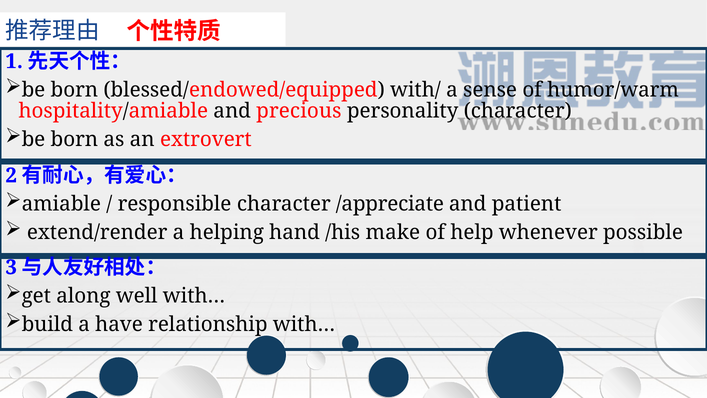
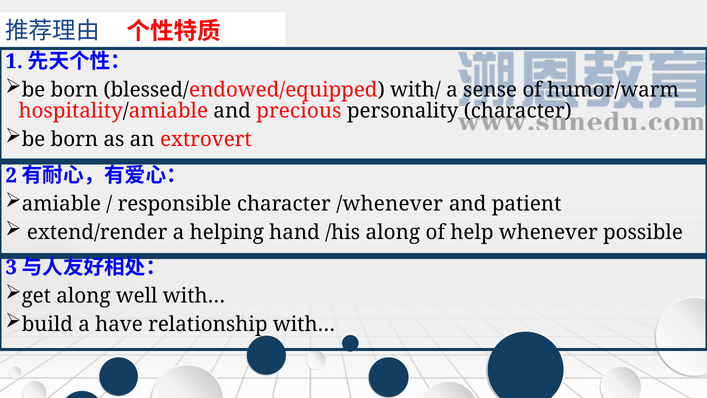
/appreciate: /appreciate -> /whenever (390, 204)
/his make: make -> along (393, 232)
